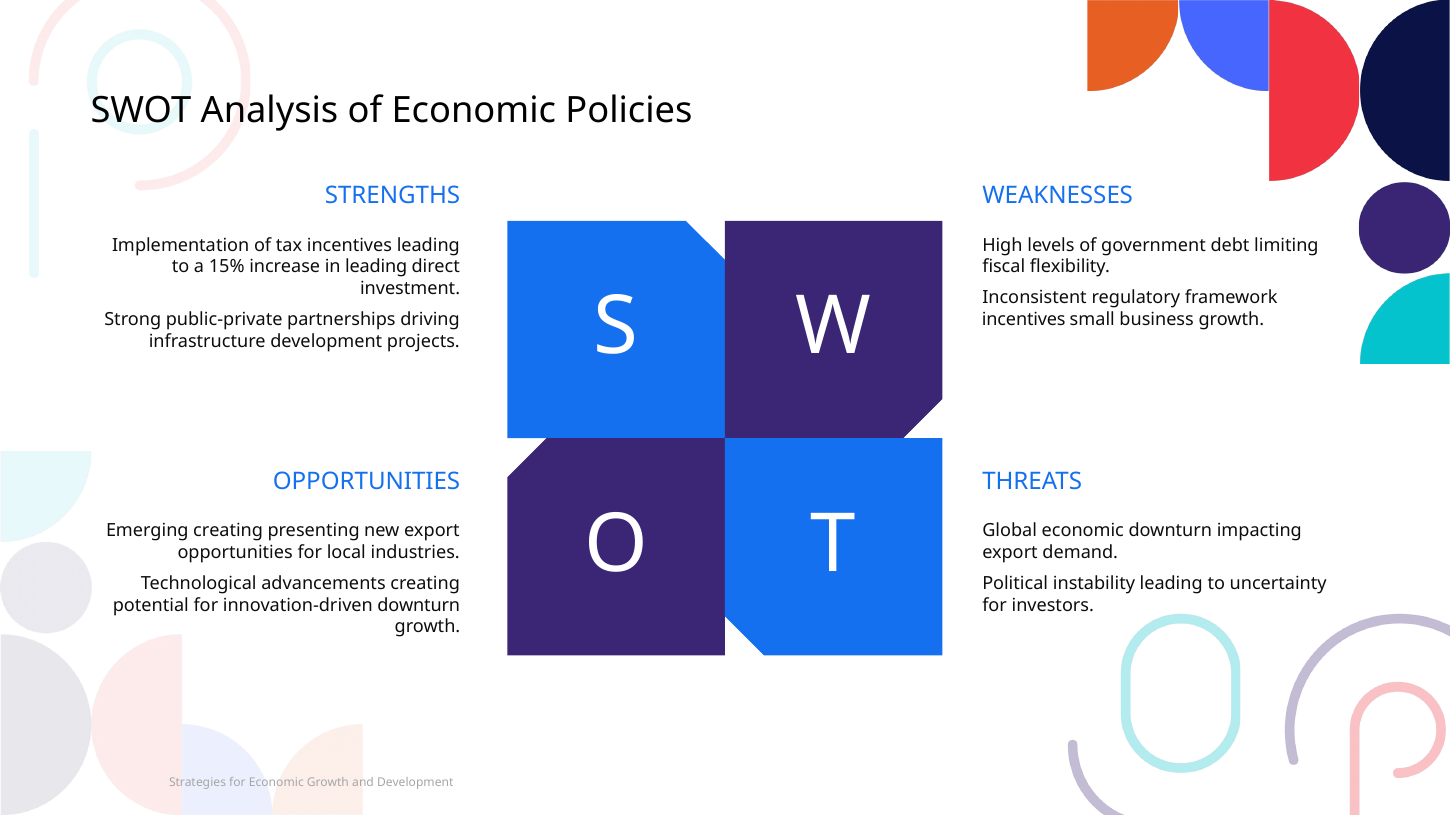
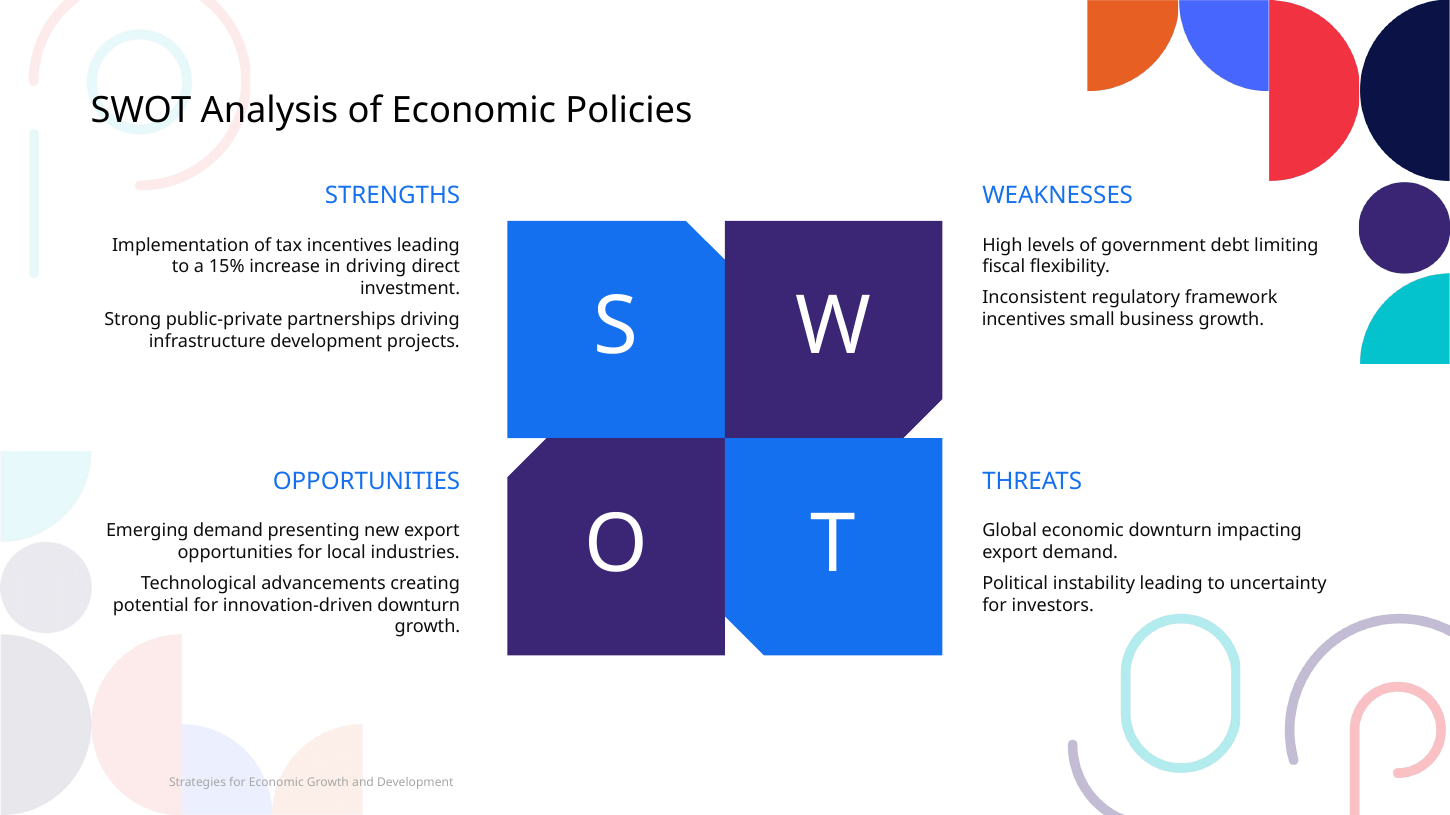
in leading: leading -> driving (376, 267)
Emerging creating: creating -> demand (228, 531)
